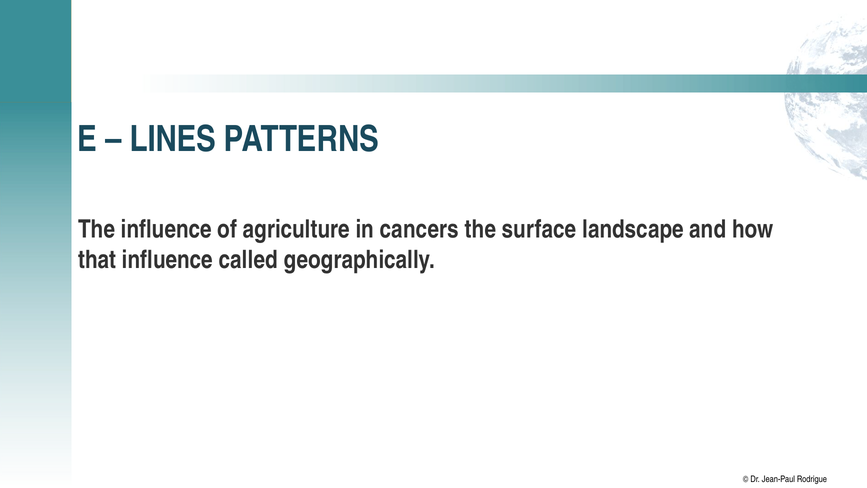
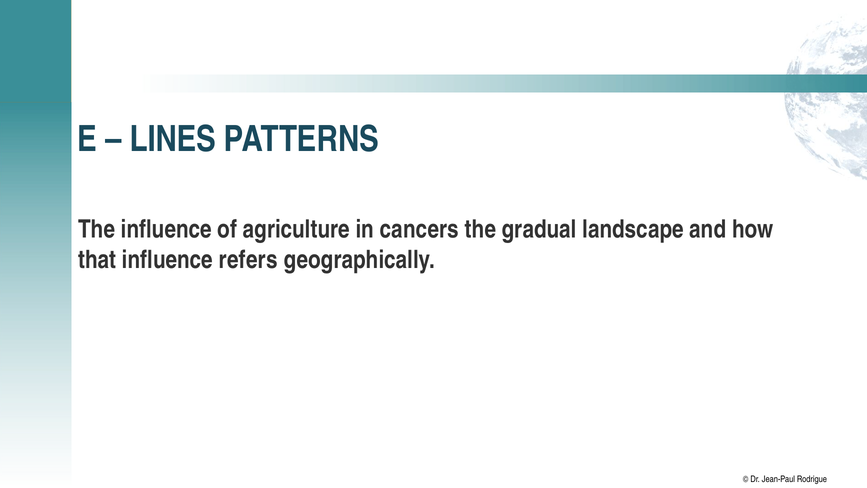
surface: surface -> gradual (539, 229)
called: called -> refers (248, 260)
